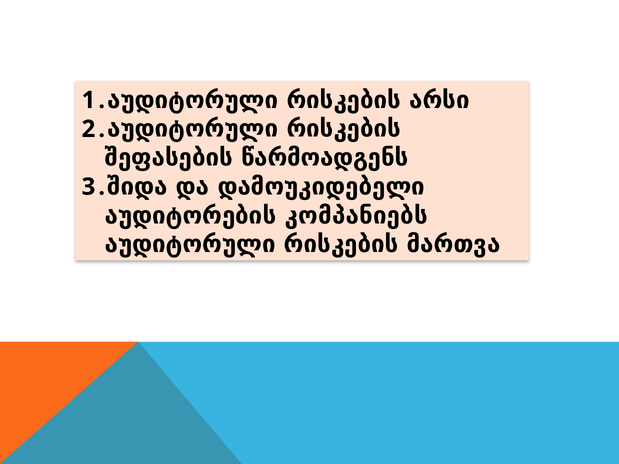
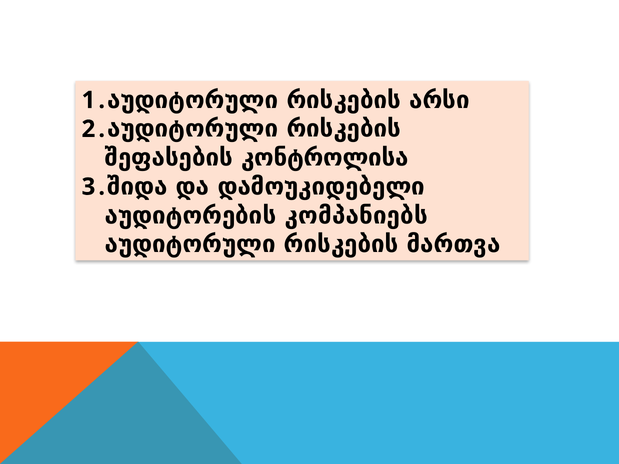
წარმოადგენს: წარმოადგენს -> კონტროლისა (325, 158)
